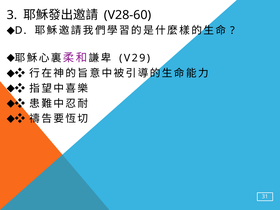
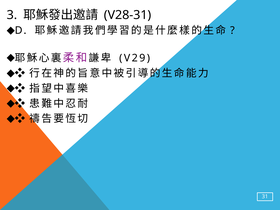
V28-60: V28-60 -> V28-31 (128, 15)
